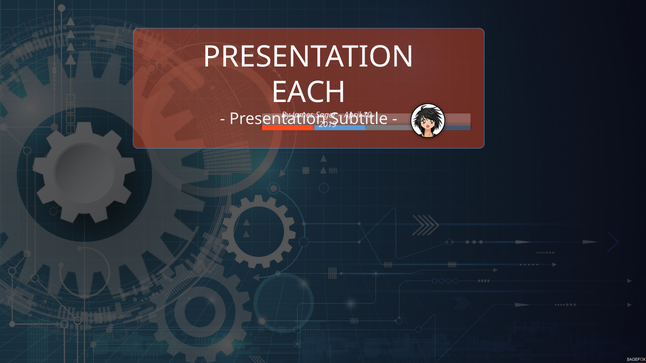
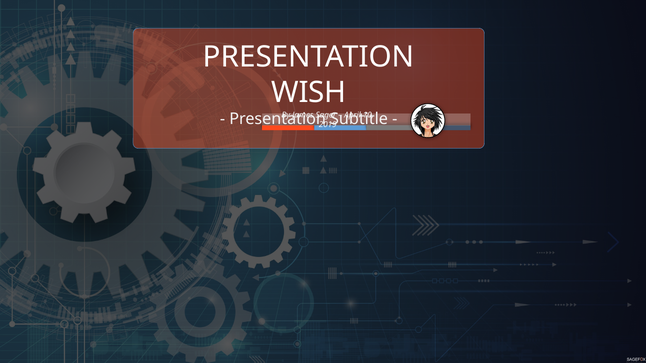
EACH: EACH -> WISH (309, 93)
